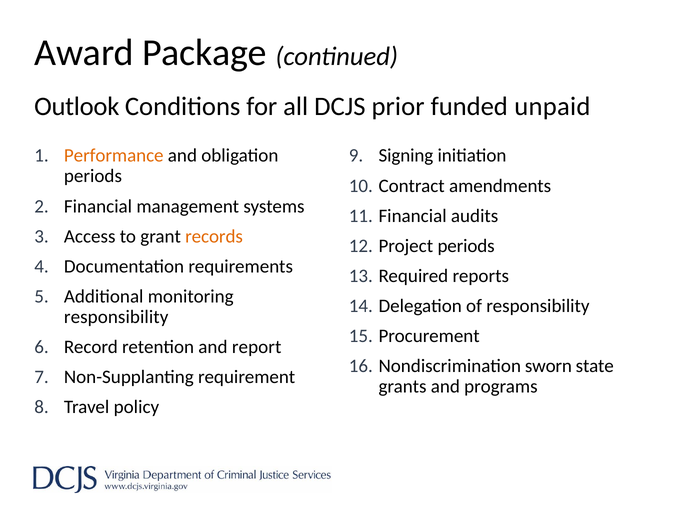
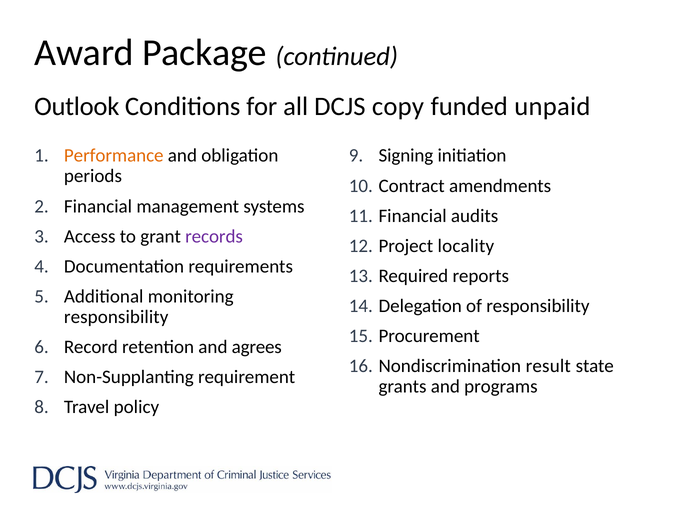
prior: prior -> copy (398, 107)
records colour: orange -> purple (214, 237)
Project periods: periods -> locality (466, 246)
report: report -> agrees (257, 347)
sworn: sworn -> result (548, 366)
